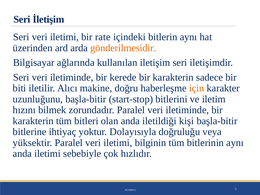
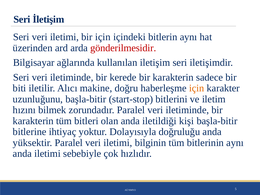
bir rate: rate -> için (103, 37)
gönderilmesidir colour: orange -> red (123, 48)
doğruluğu veya: veya -> anda (212, 132)
